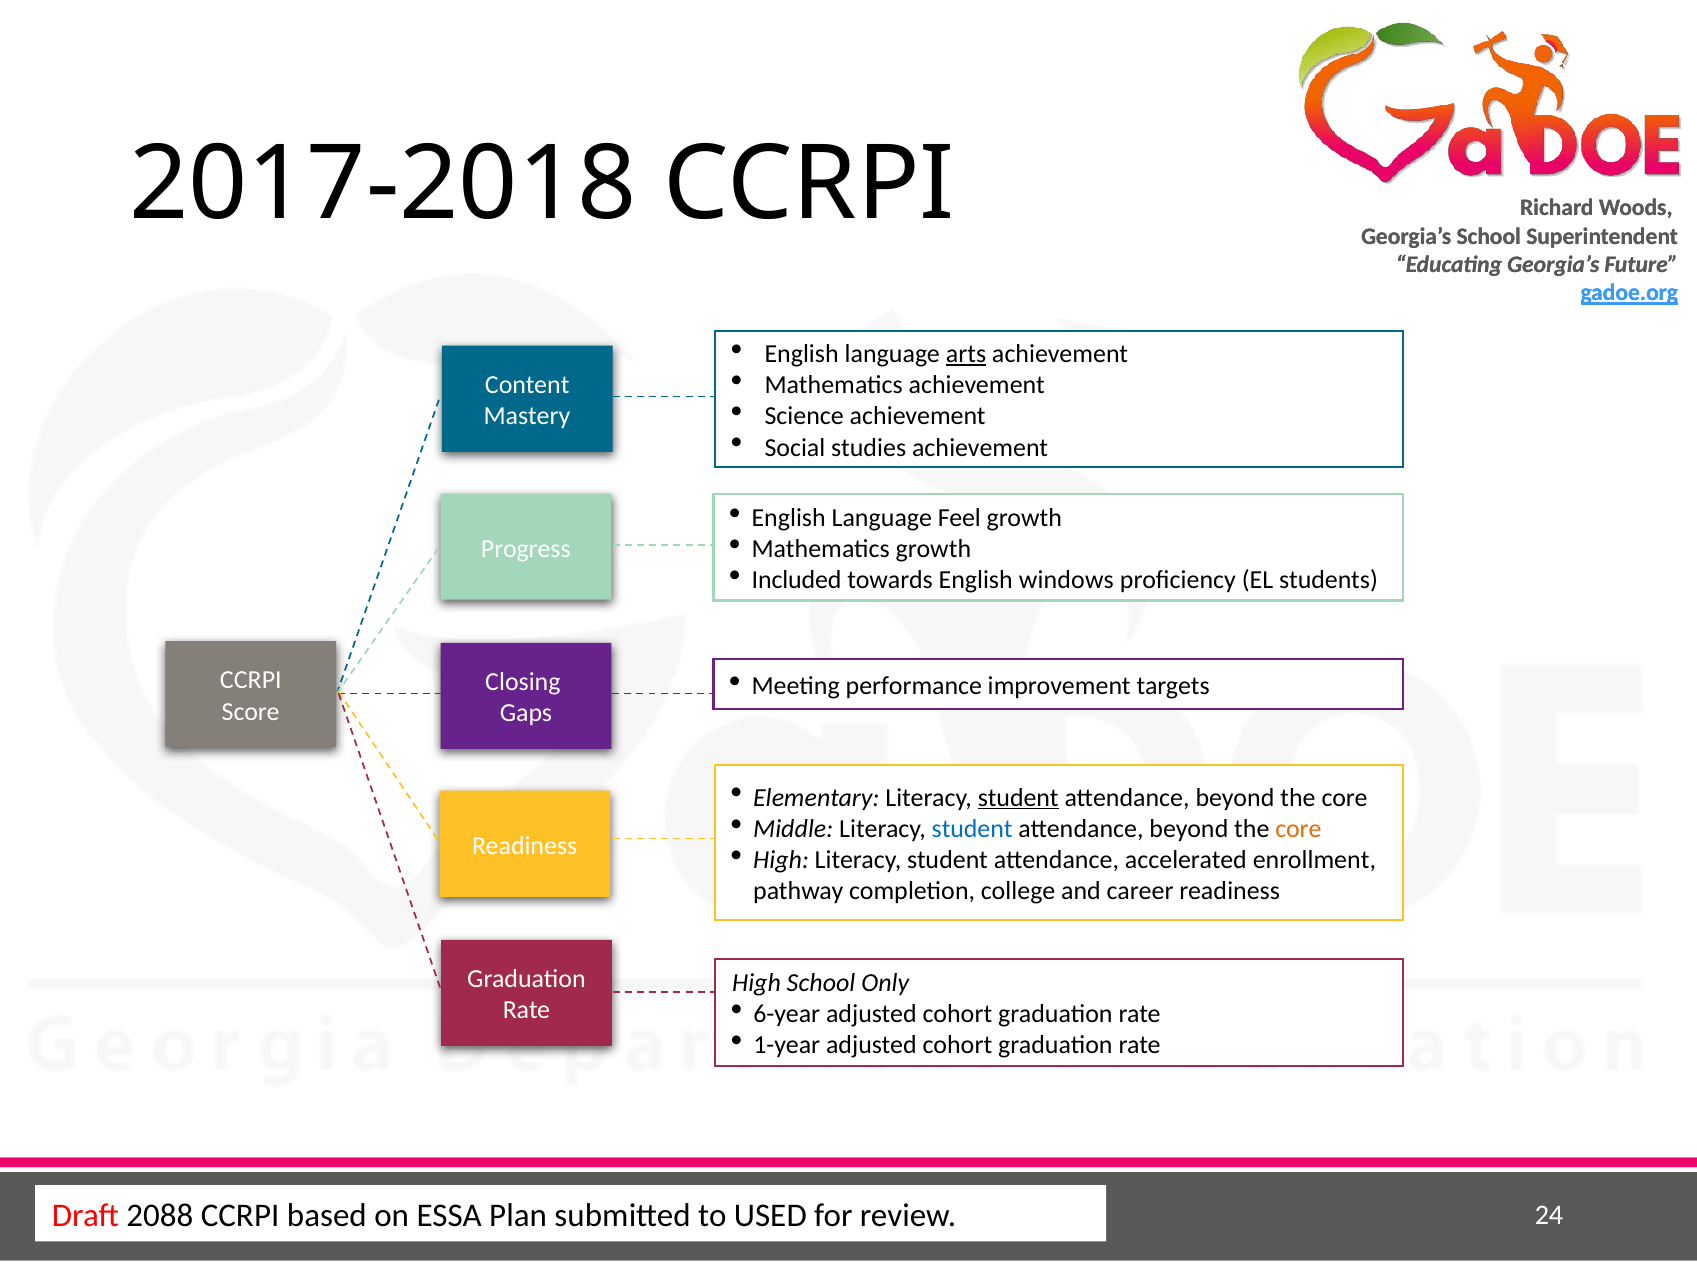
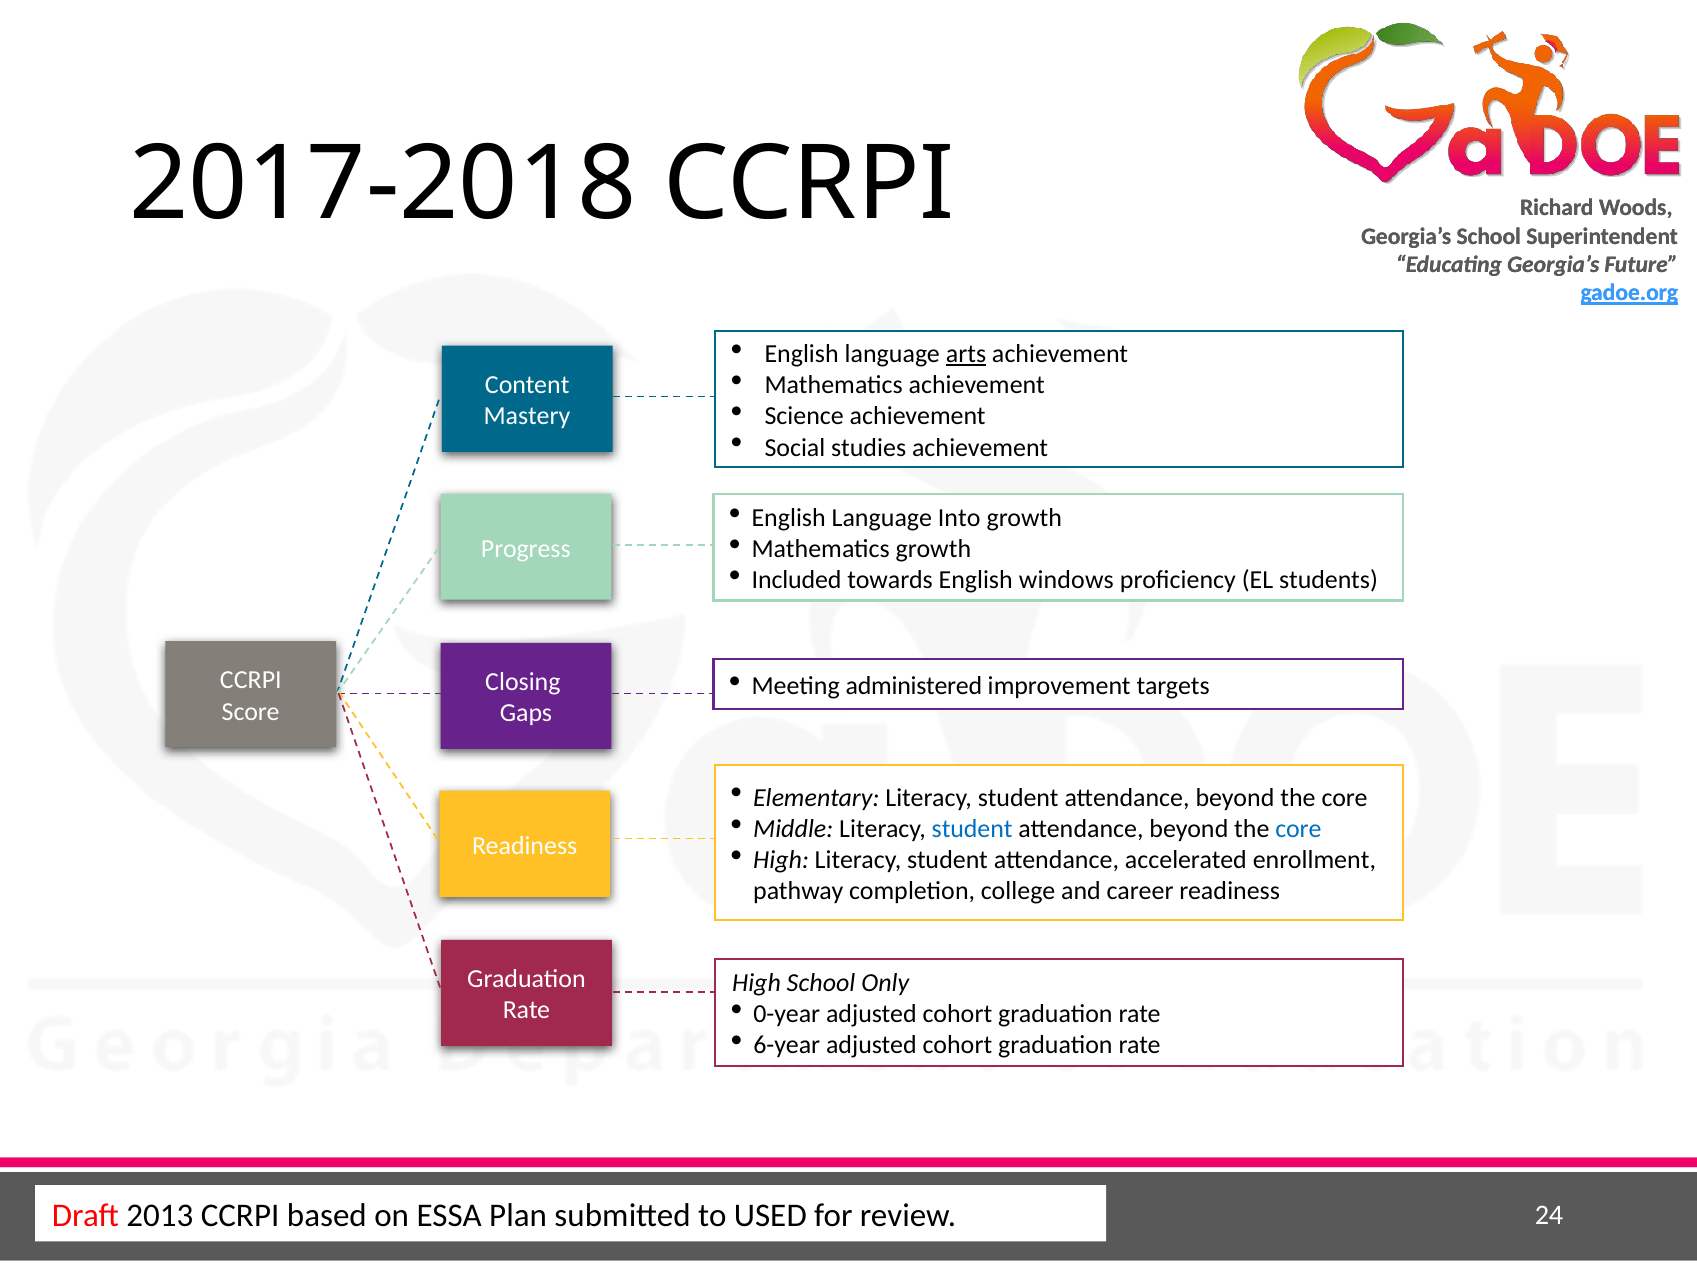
Feel: Feel -> Into (959, 518)
performance: performance -> administered (914, 686)
student underline: present -> none (1018, 797)
core colour: orange -> blue (1298, 829)
6-year: 6-year -> 0-year (787, 1014)
1-year: 1-year -> 6-year (787, 1045)
2088: 2088 -> 2013 (160, 1215)
